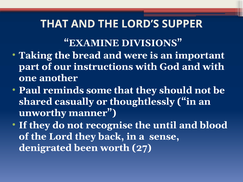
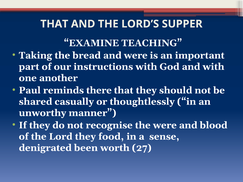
DIVISIONS: DIVISIONS -> TEACHING (152, 43)
some: some -> there (99, 90)
the until: until -> were (165, 125)
back: back -> food (111, 137)
